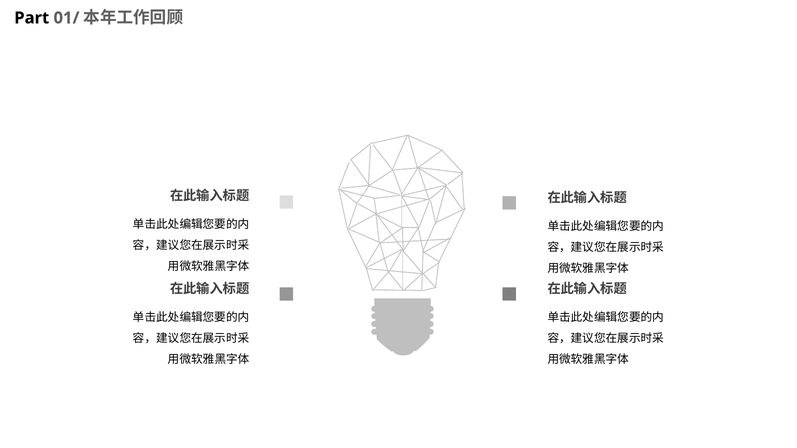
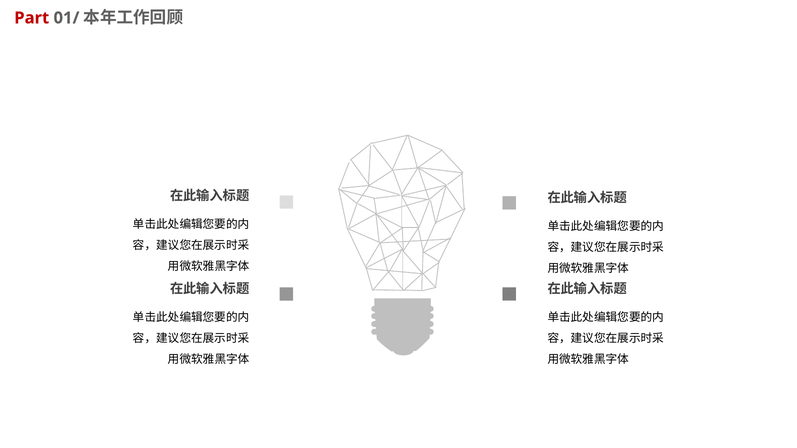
Part colour: black -> red (32, 18)
